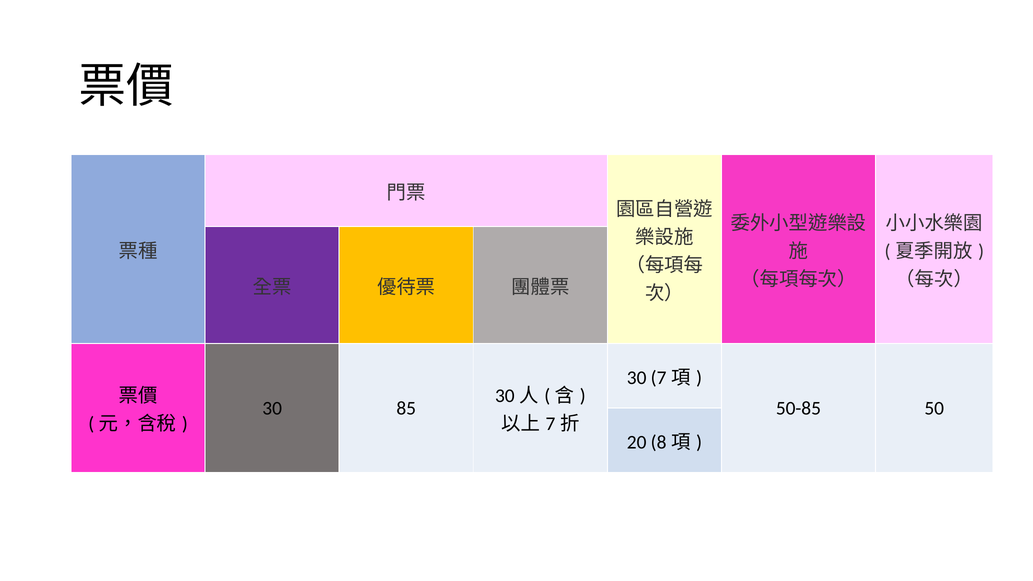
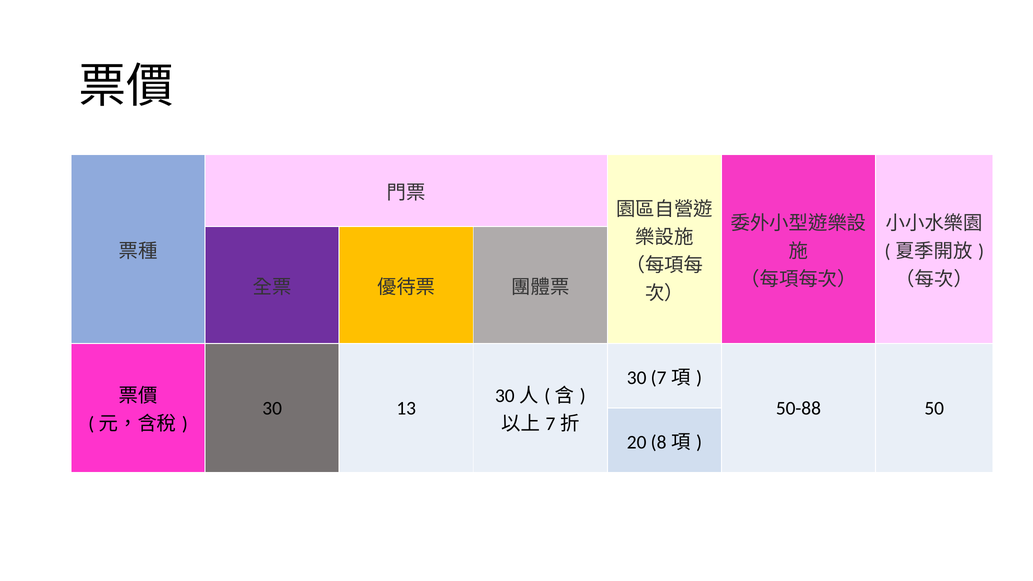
85: 85 -> 13 (406, 408)
50-85: 50-85 -> 50-88 (798, 408)
